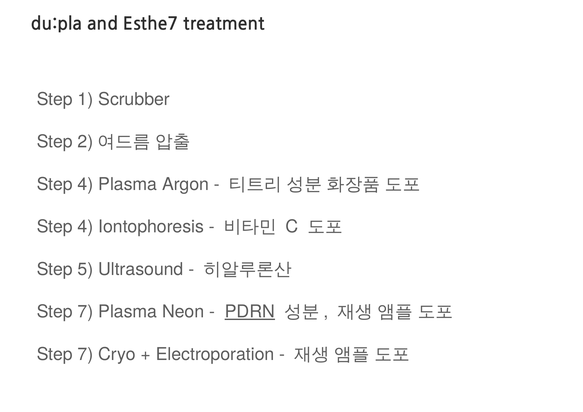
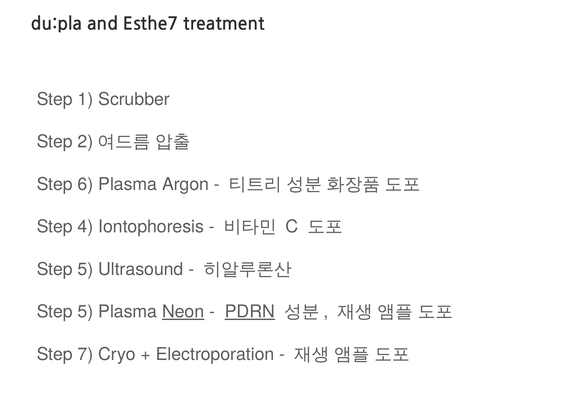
4: 4 -> 6 (85, 184)
7: 7 -> 5 (85, 312)
Neon underline: none -> present (183, 312)
